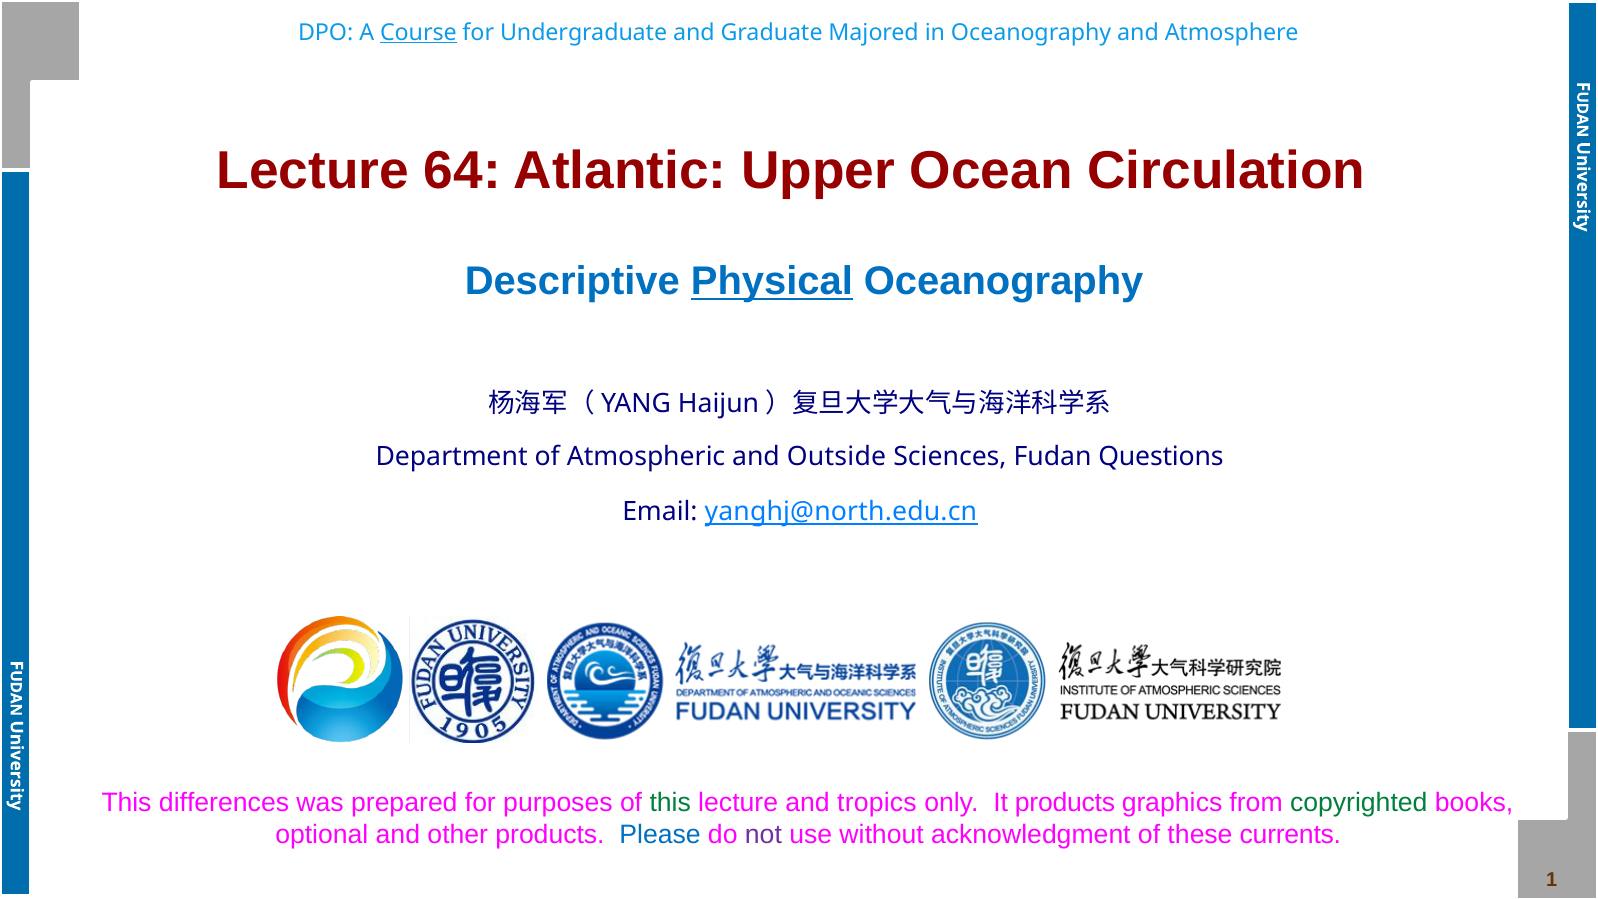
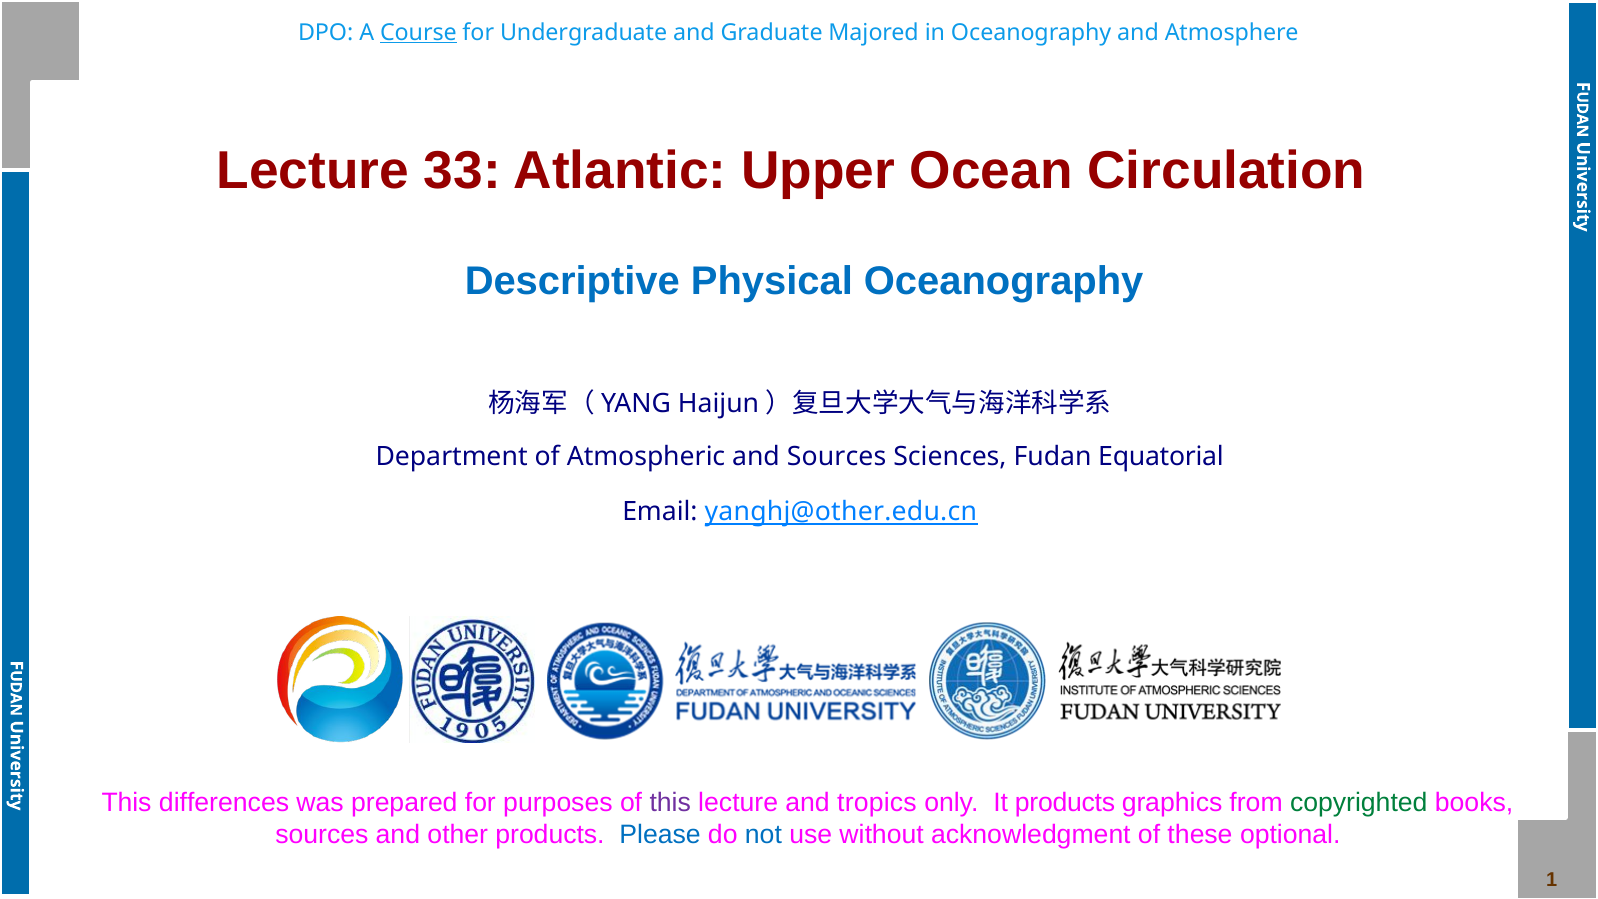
64: 64 -> 33 (462, 171)
Physical underline: present -> none (772, 282)
and Outside: Outside -> Sources (837, 456)
Questions: Questions -> Equatorial (1161, 456)
yanghj@north.edu.cn: yanghj@north.edu.cn -> yanghj@other.edu.cn (841, 512)
this colour: green -> purple (670, 802)
optional: optional -> sources (322, 834)
not colour: purple -> blue (763, 834)
currents: currents -> optional (1290, 834)
